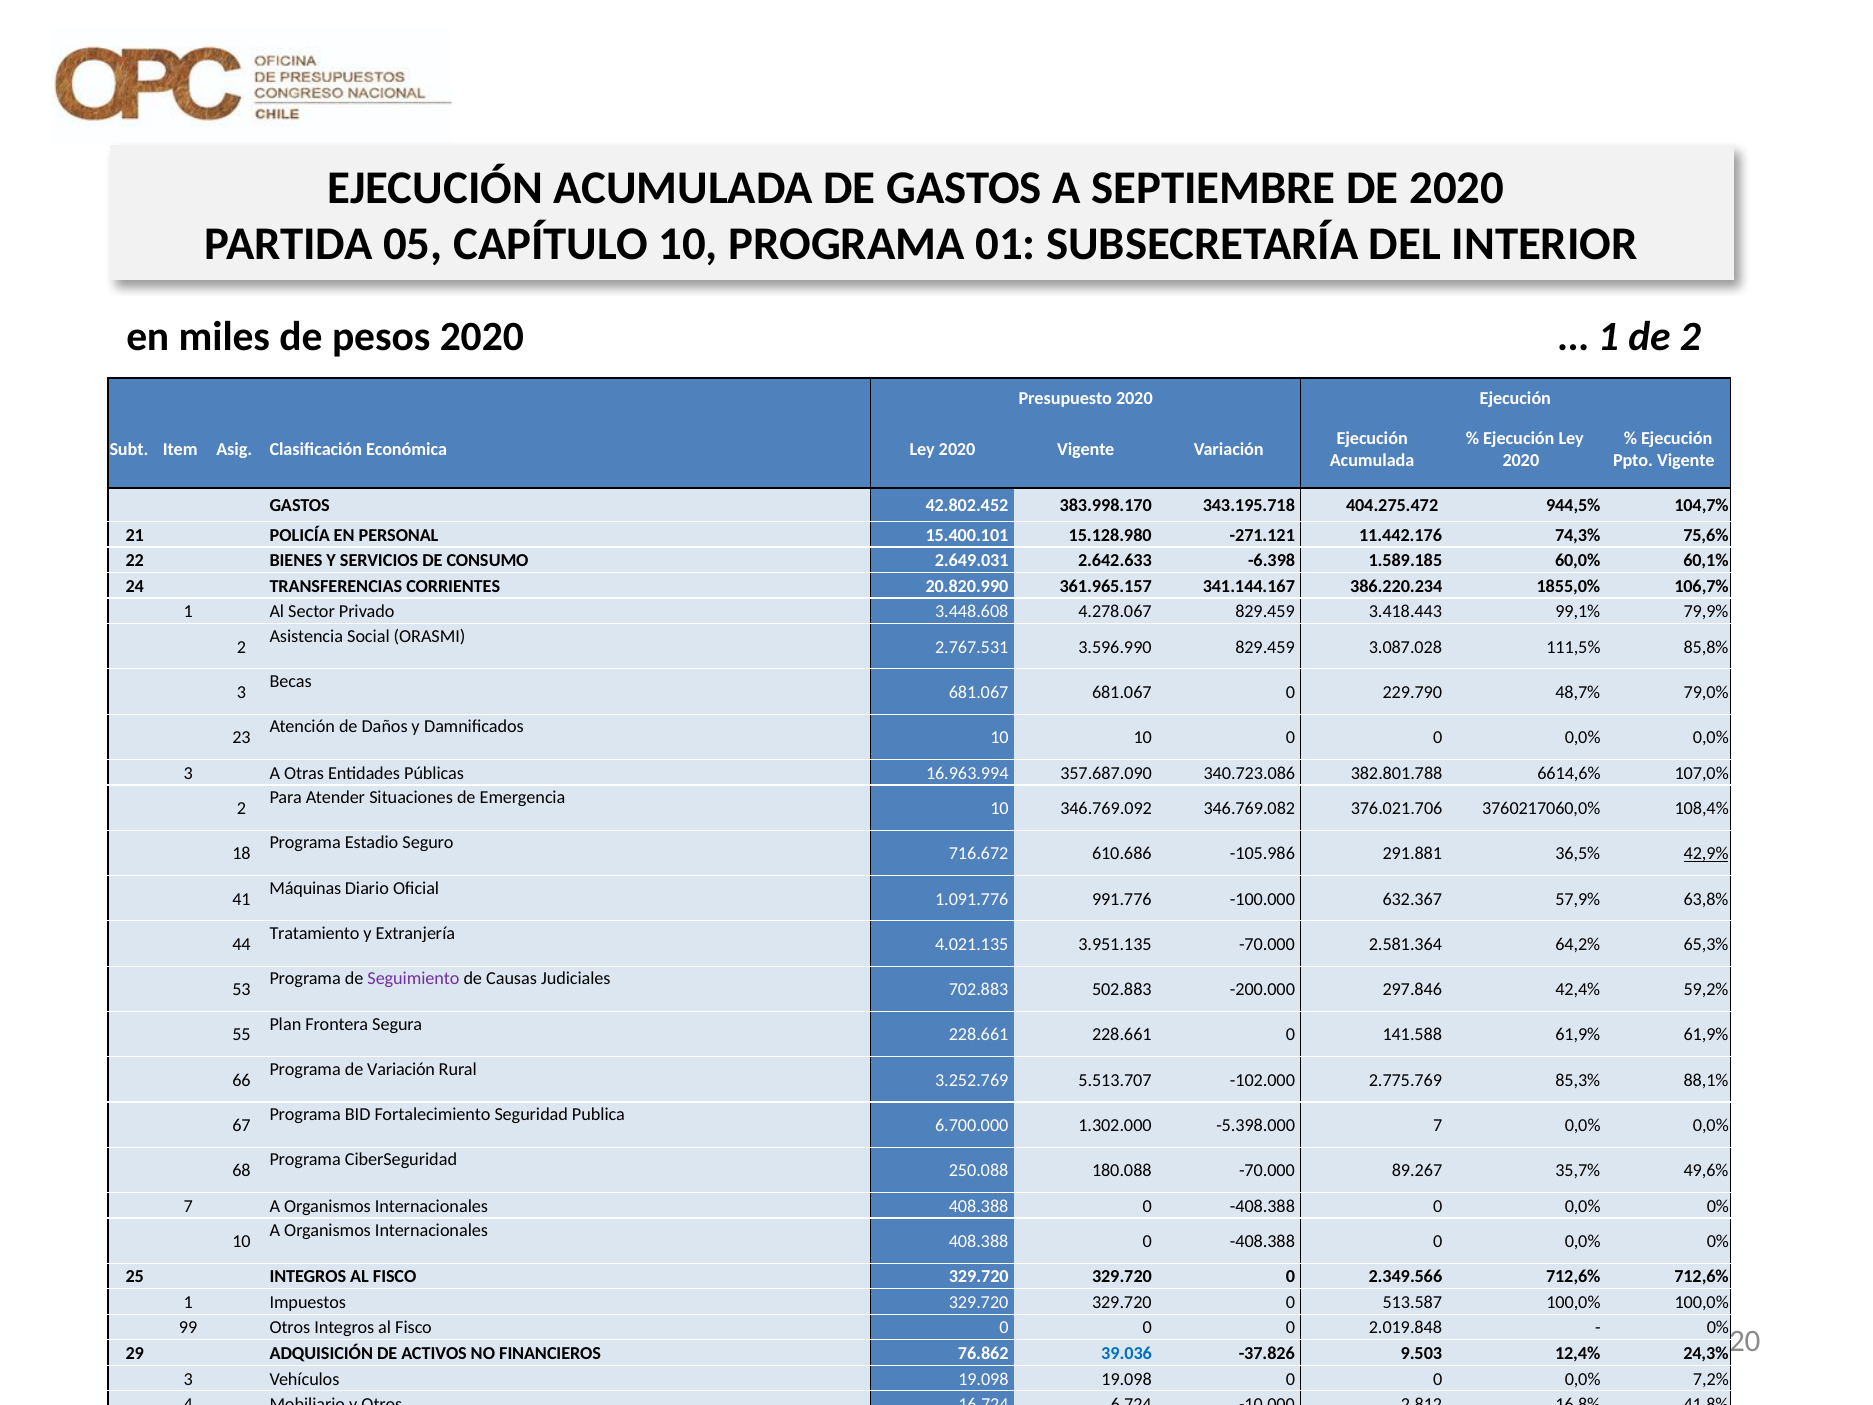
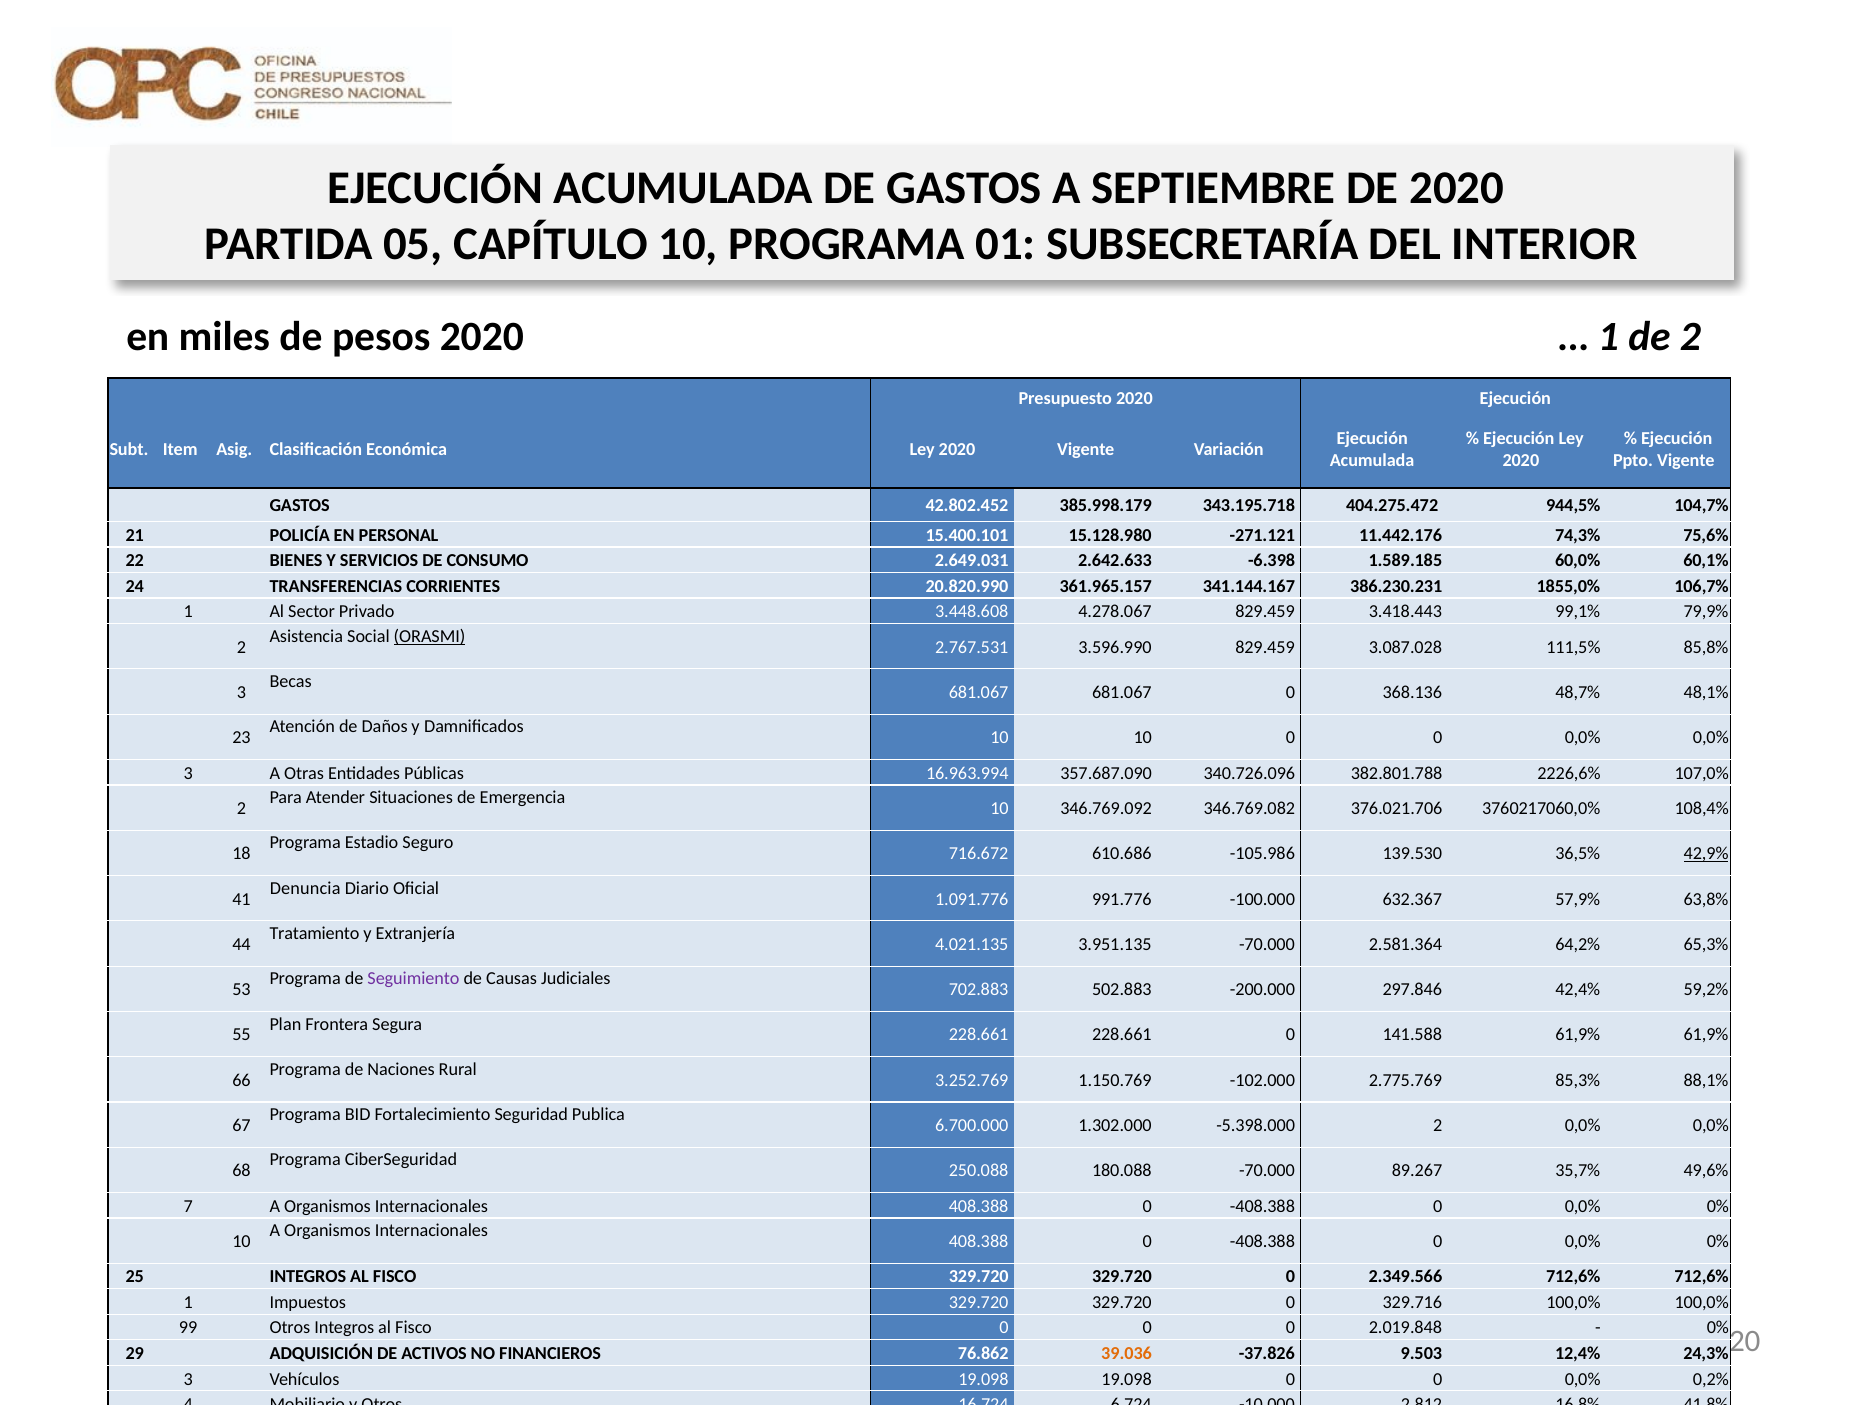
383.998.170: 383.998.170 -> 385.998.179 (1106, 506)
386.220.234: 386.220.234 -> 386.230.231 (1396, 586)
ORASMI underline: none -> present (430, 636)
229.790: 229.790 -> 368.136 (1412, 692)
79,0%: 79,0% -> 48,1% (1706, 692)
340.723.086: 340.723.086 -> 340.726.096 (1249, 773)
6614,6%: 6614,6% -> 2226,6% (1569, 773)
291.881: 291.881 -> 139.530 (1412, 854)
Máquinas: Máquinas -> Denuncia (305, 888)
de Variación: Variación -> Naciones (401, 1069)
5.513.707: 5.513.707 -> 1.150.769 (1115, 1080)
-5.398.000 7: 7 -> 2 (1438, 1125)
513.587: 513.587 -> 329.716 (1412, 1302)
39.036 colour: blue -> orange (1127, 1353)
7,2%: 7,2% -> 0,2% (1711, 1379)
